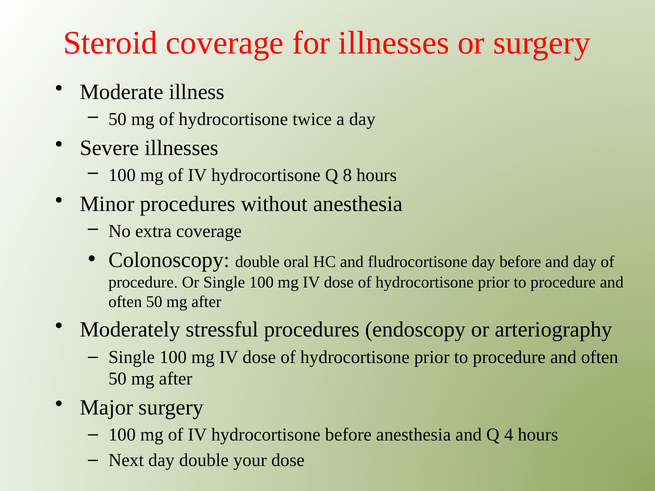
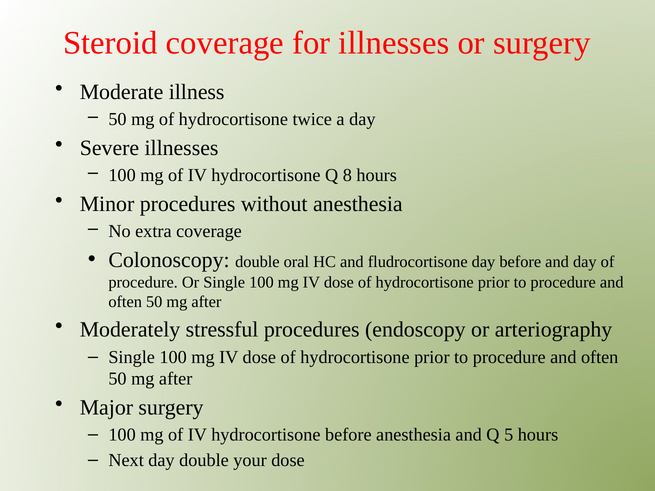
4: 4 -> 5 (509, 435)
